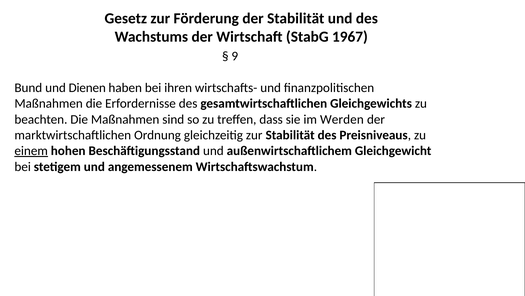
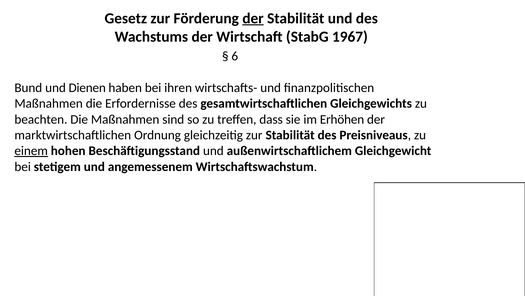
der underline: none -> present (253, 18)
9: 9 -> 6 (235, 56)
Werden: Werden -> Erhöhen (342, 119)
